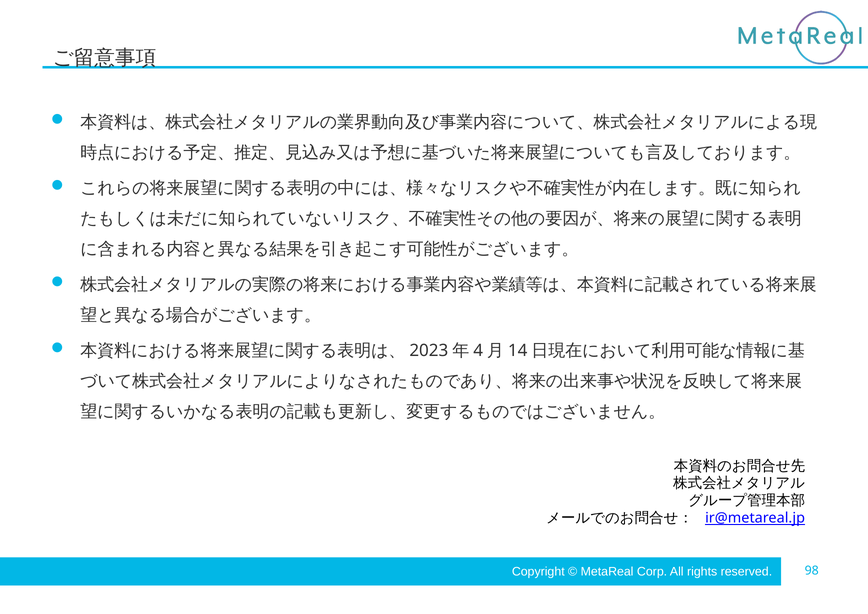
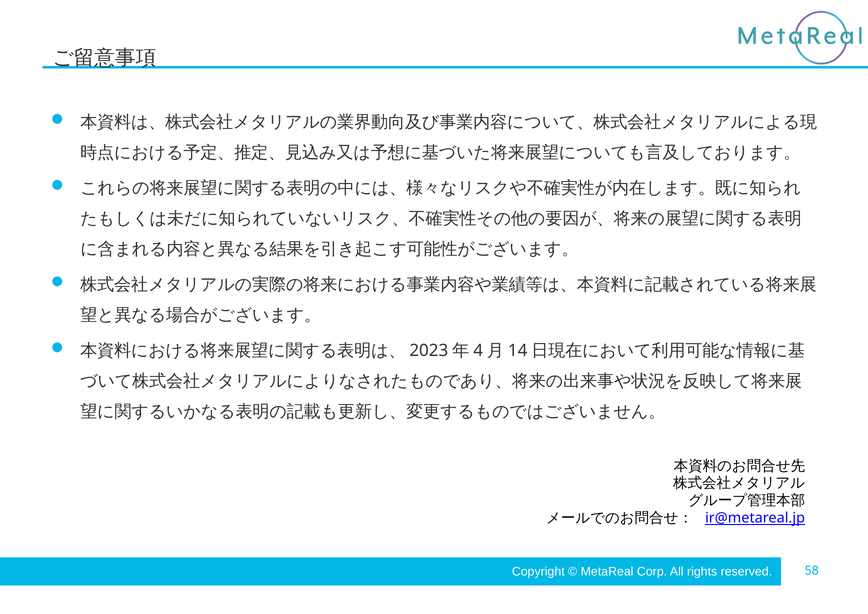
98: 98 -> 58 (812, 570)
